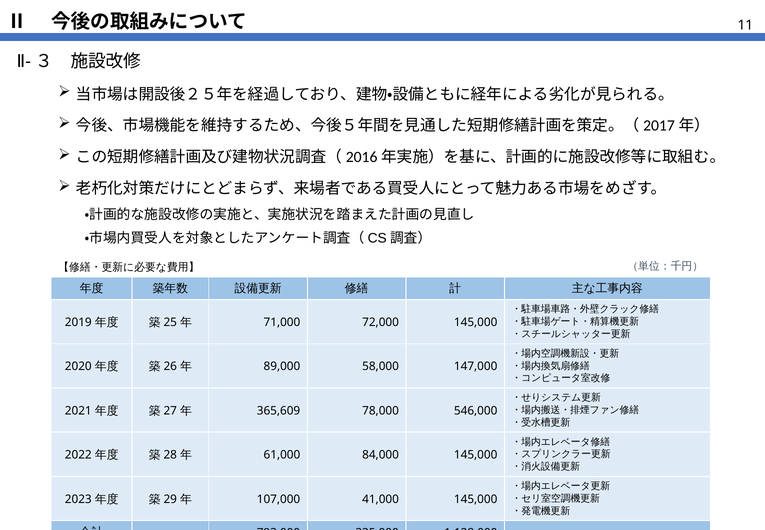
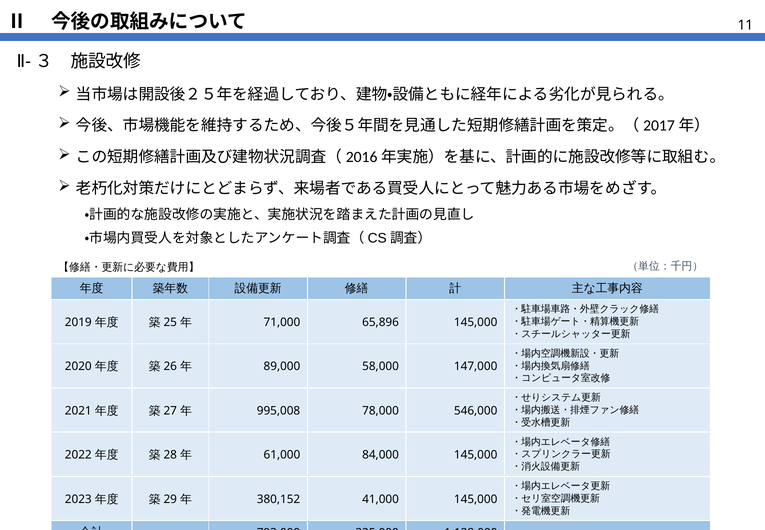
72,000: 72,000 -> 65,896 (381, 322)
365,609: 365,609 -> 995,008 (279, 410)
107,000: 107,000 -> 380,152 (279, 499)
